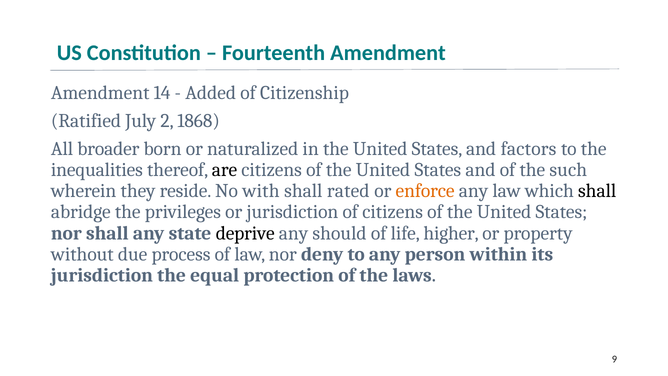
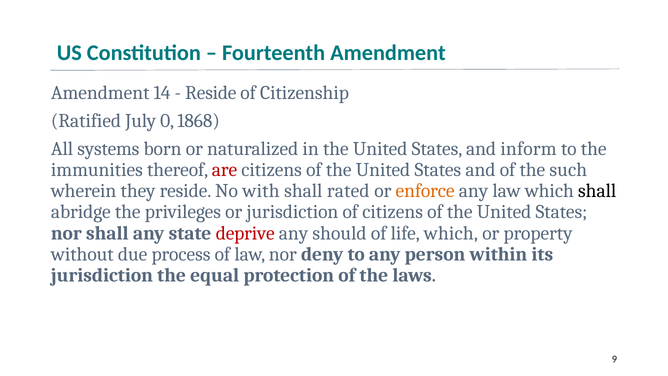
Added: Added -> Reside (211, 93)
2: 2 -> 0 (167, 121)
broader: broader -> systems (108, 149)
factors: factors -> inform (529, 149)
inequalities: inequalities -> immunities (97, 170)
are colour: black -> red (224, 170)
deprive colour: black -> red (245, 233)
life higher: higher -> which (451, 233)
